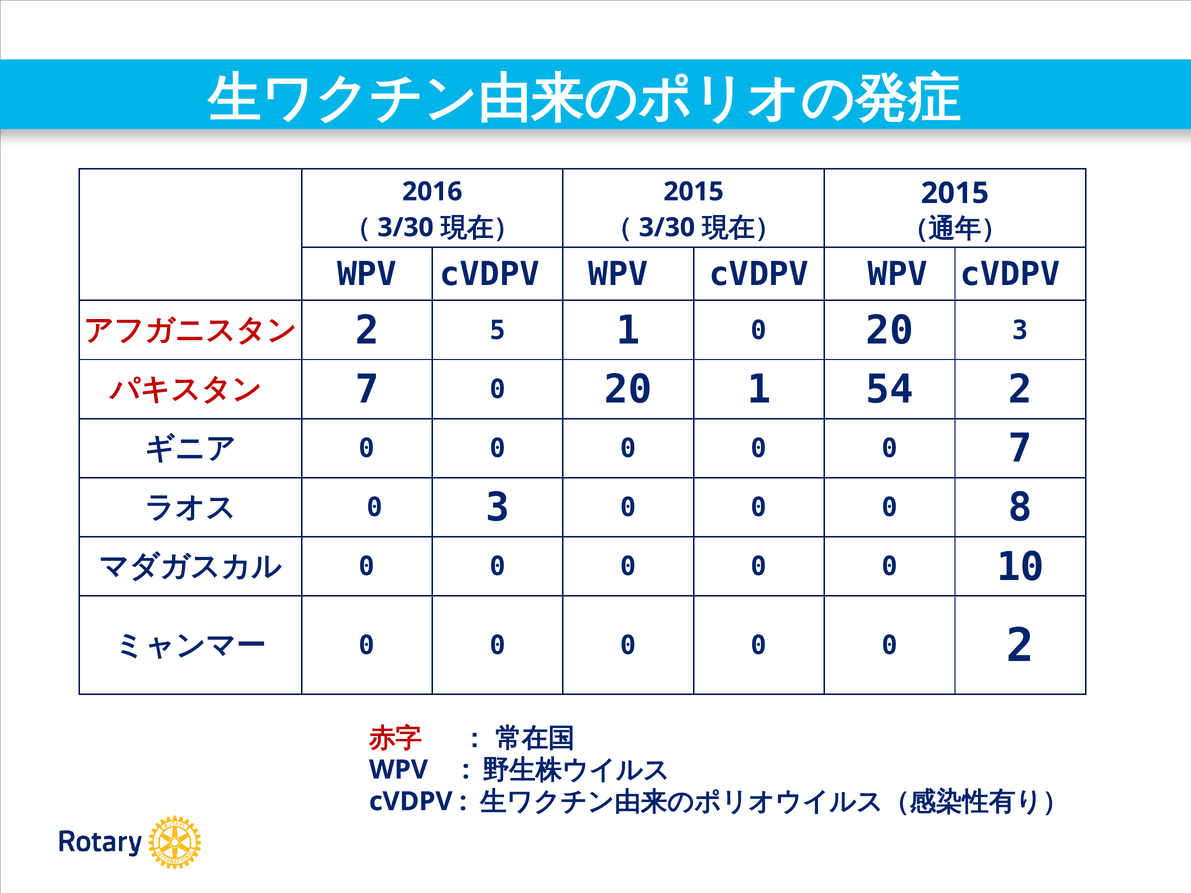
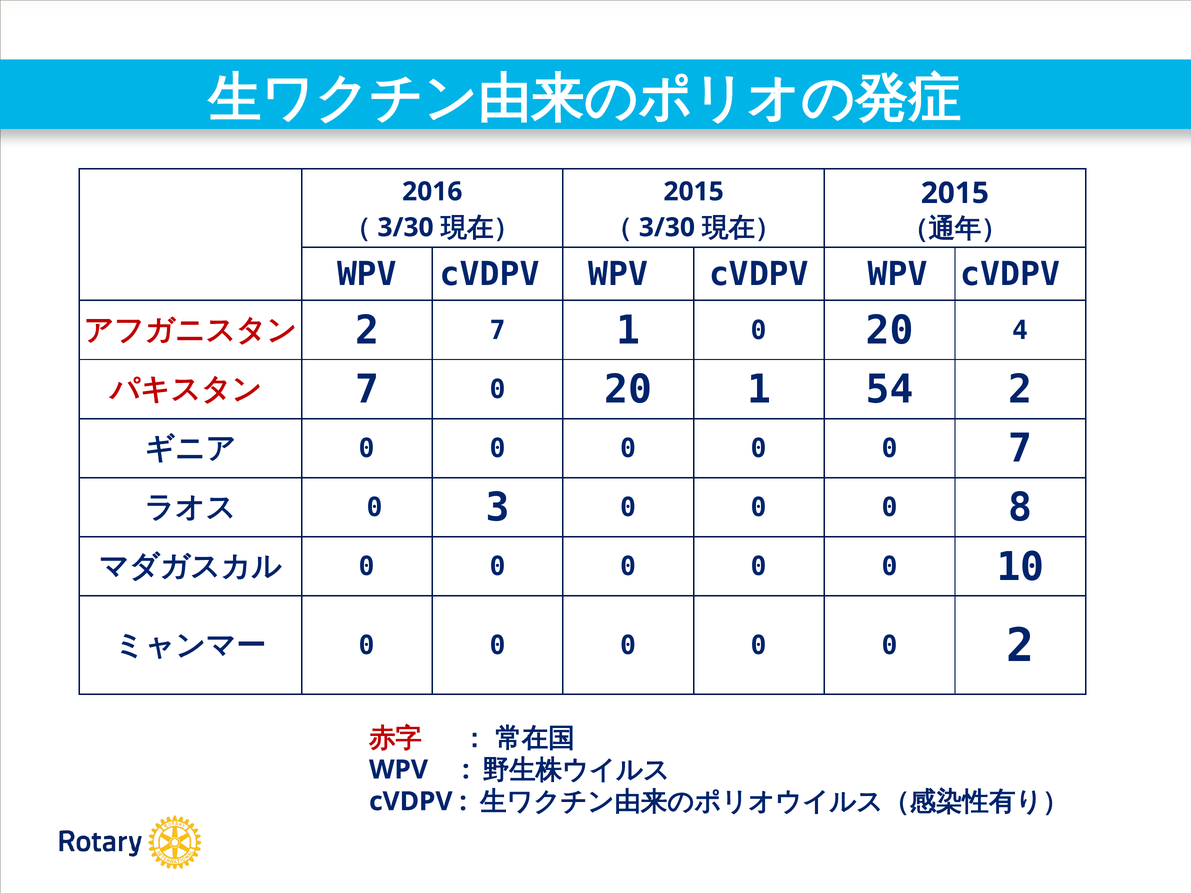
2 5: 5 -> 7 (498, 330)
20 3: 3 -> 4 (1020, 330)
